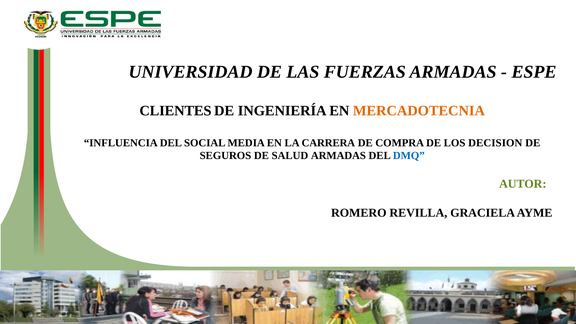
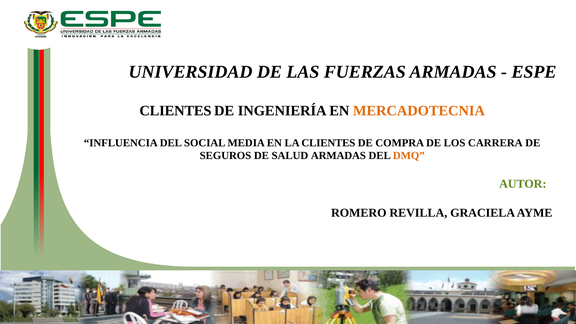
LA CARRERA: CARRERA -> CLIENTES (328, 143)
DECISION: DECISION -> CARRERA (495, 143)
DMQ colour: blue -> orange (409, 156)
